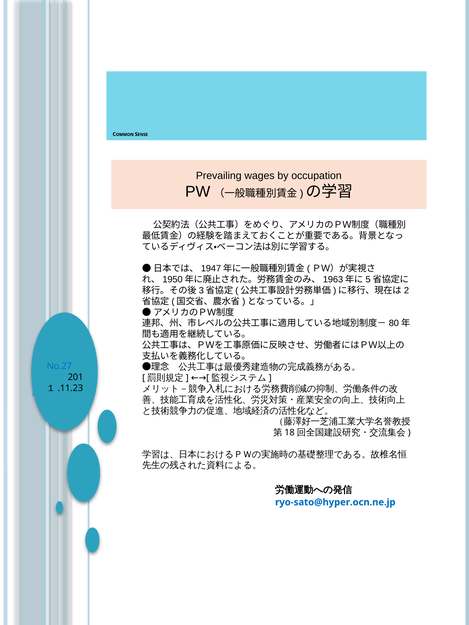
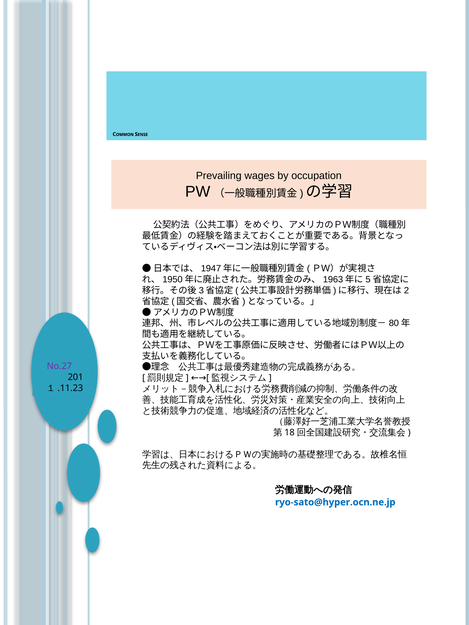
No.27 colour: blue -> purple (59, 366)
